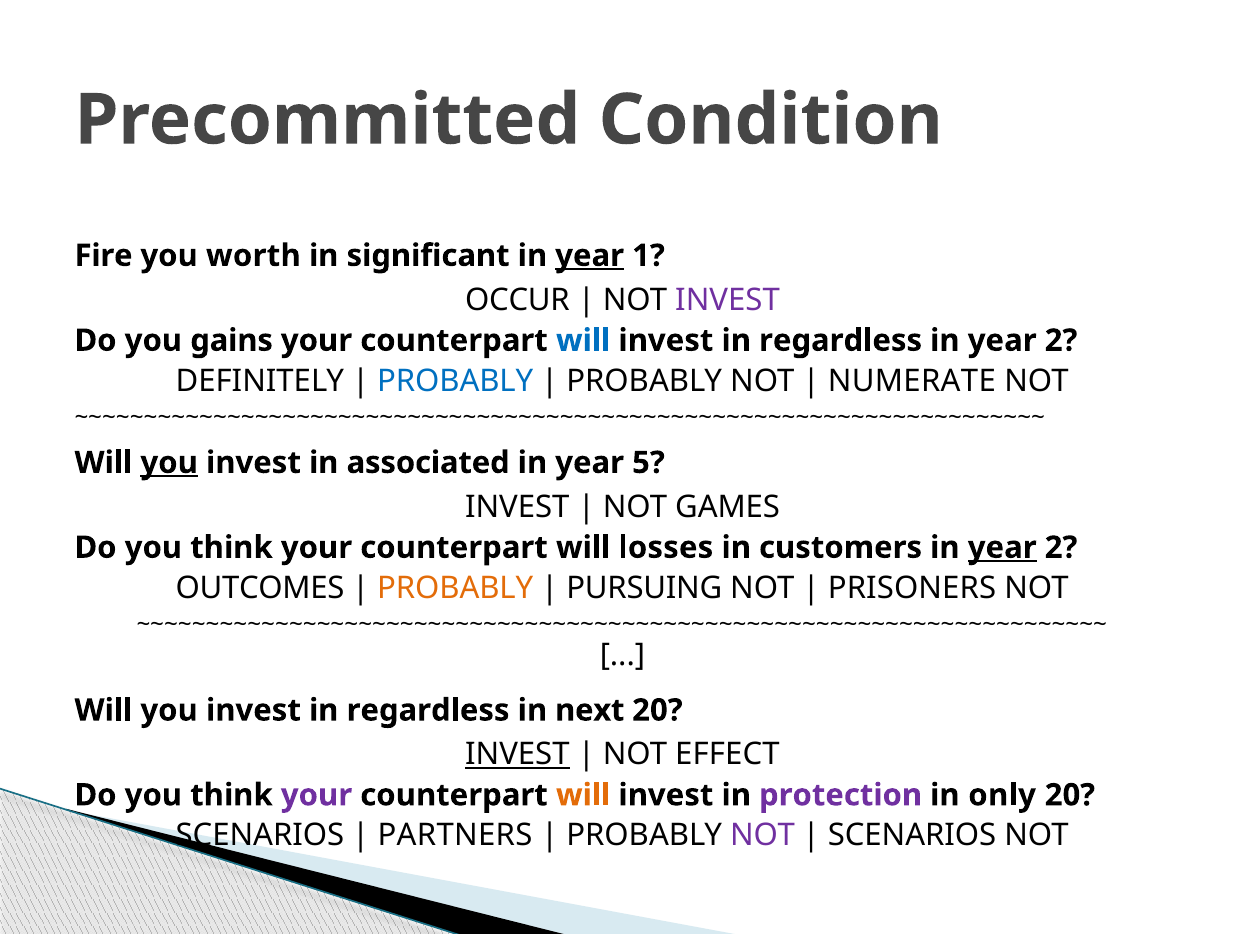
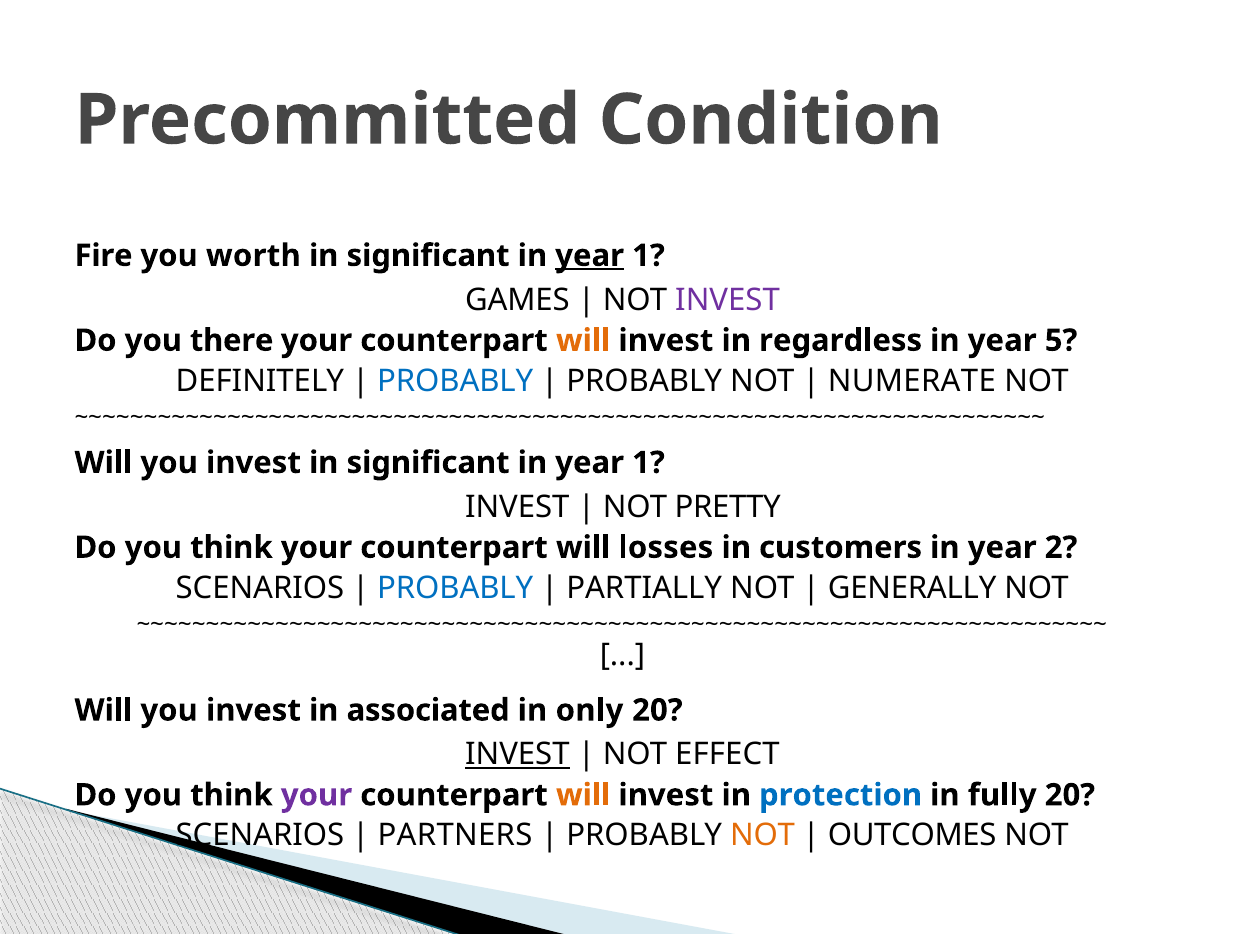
OCCUR: OCCUR -> GAMES (517, 300)
gains: gains -> there (232, 340)
will colour: blue -> orange (583, 340)
2: 2 -> 5 (1061, 340)
you underline: present -> none (169, 463)
invest in associated: associated -> significant (428, 463)
5: 5 -> 1 (648, 463)
GAMES: GAMES -> PRETTY (728, 507)
year underline: present -> none (1002, 547)
OUTCOMES: OUTCOMES -> SCENARIOS (260, 588)
PROBABLY colour: orange -> blue (455, 588)
PURSUING: PURSUING -> PARTIALLY (644, 588)
PRISONERS: PRISONERS -> GENERALLY (912, 588)
you invest in regardless: regardless -> associated (428, 710)
next: next -> only (589, 710)
protection colour: purple -> blue (841, 795)
only: only -> fully (1002, 795)
NOT colour: purple -> orange (762, 835)
SCENARIOS: SCENARIOS -> OUTCOMES (912, 835)
